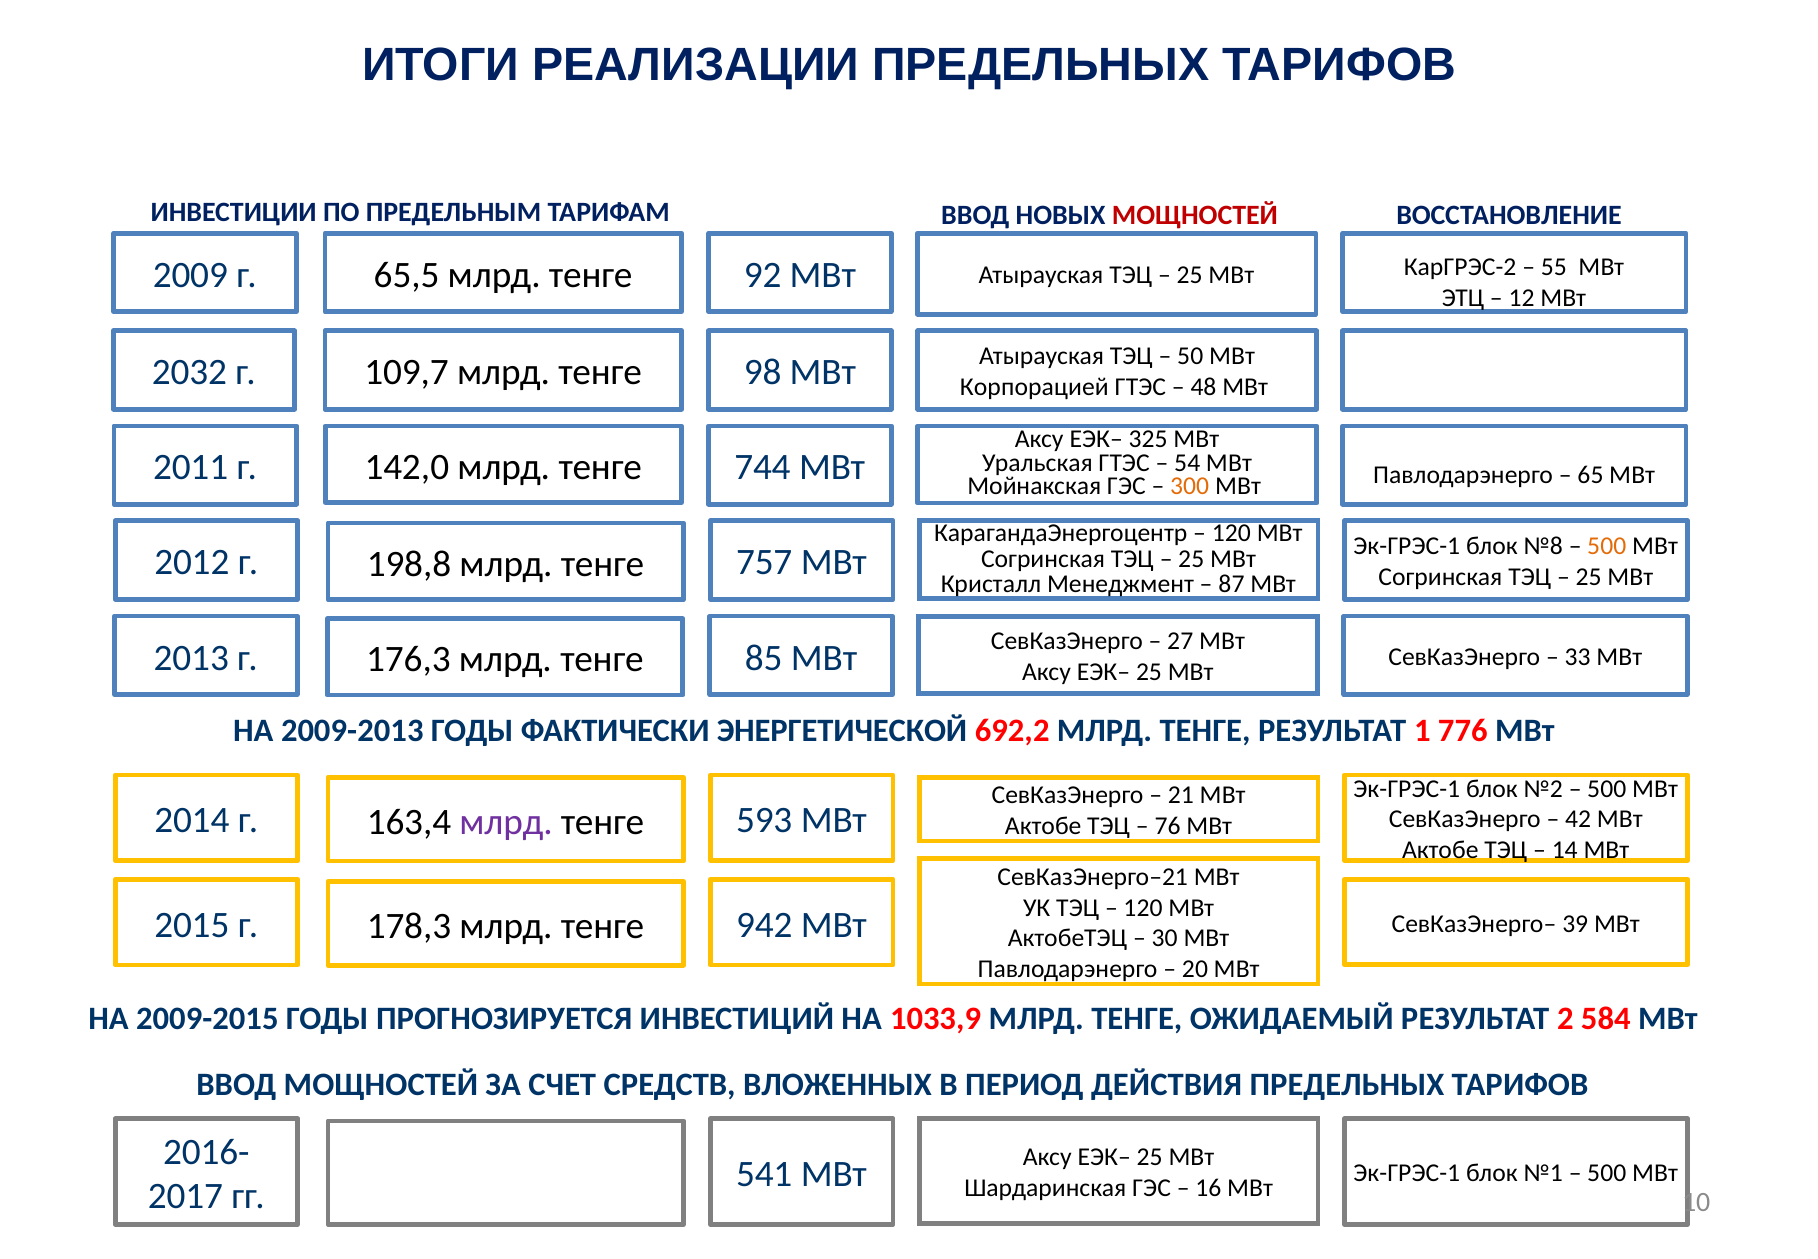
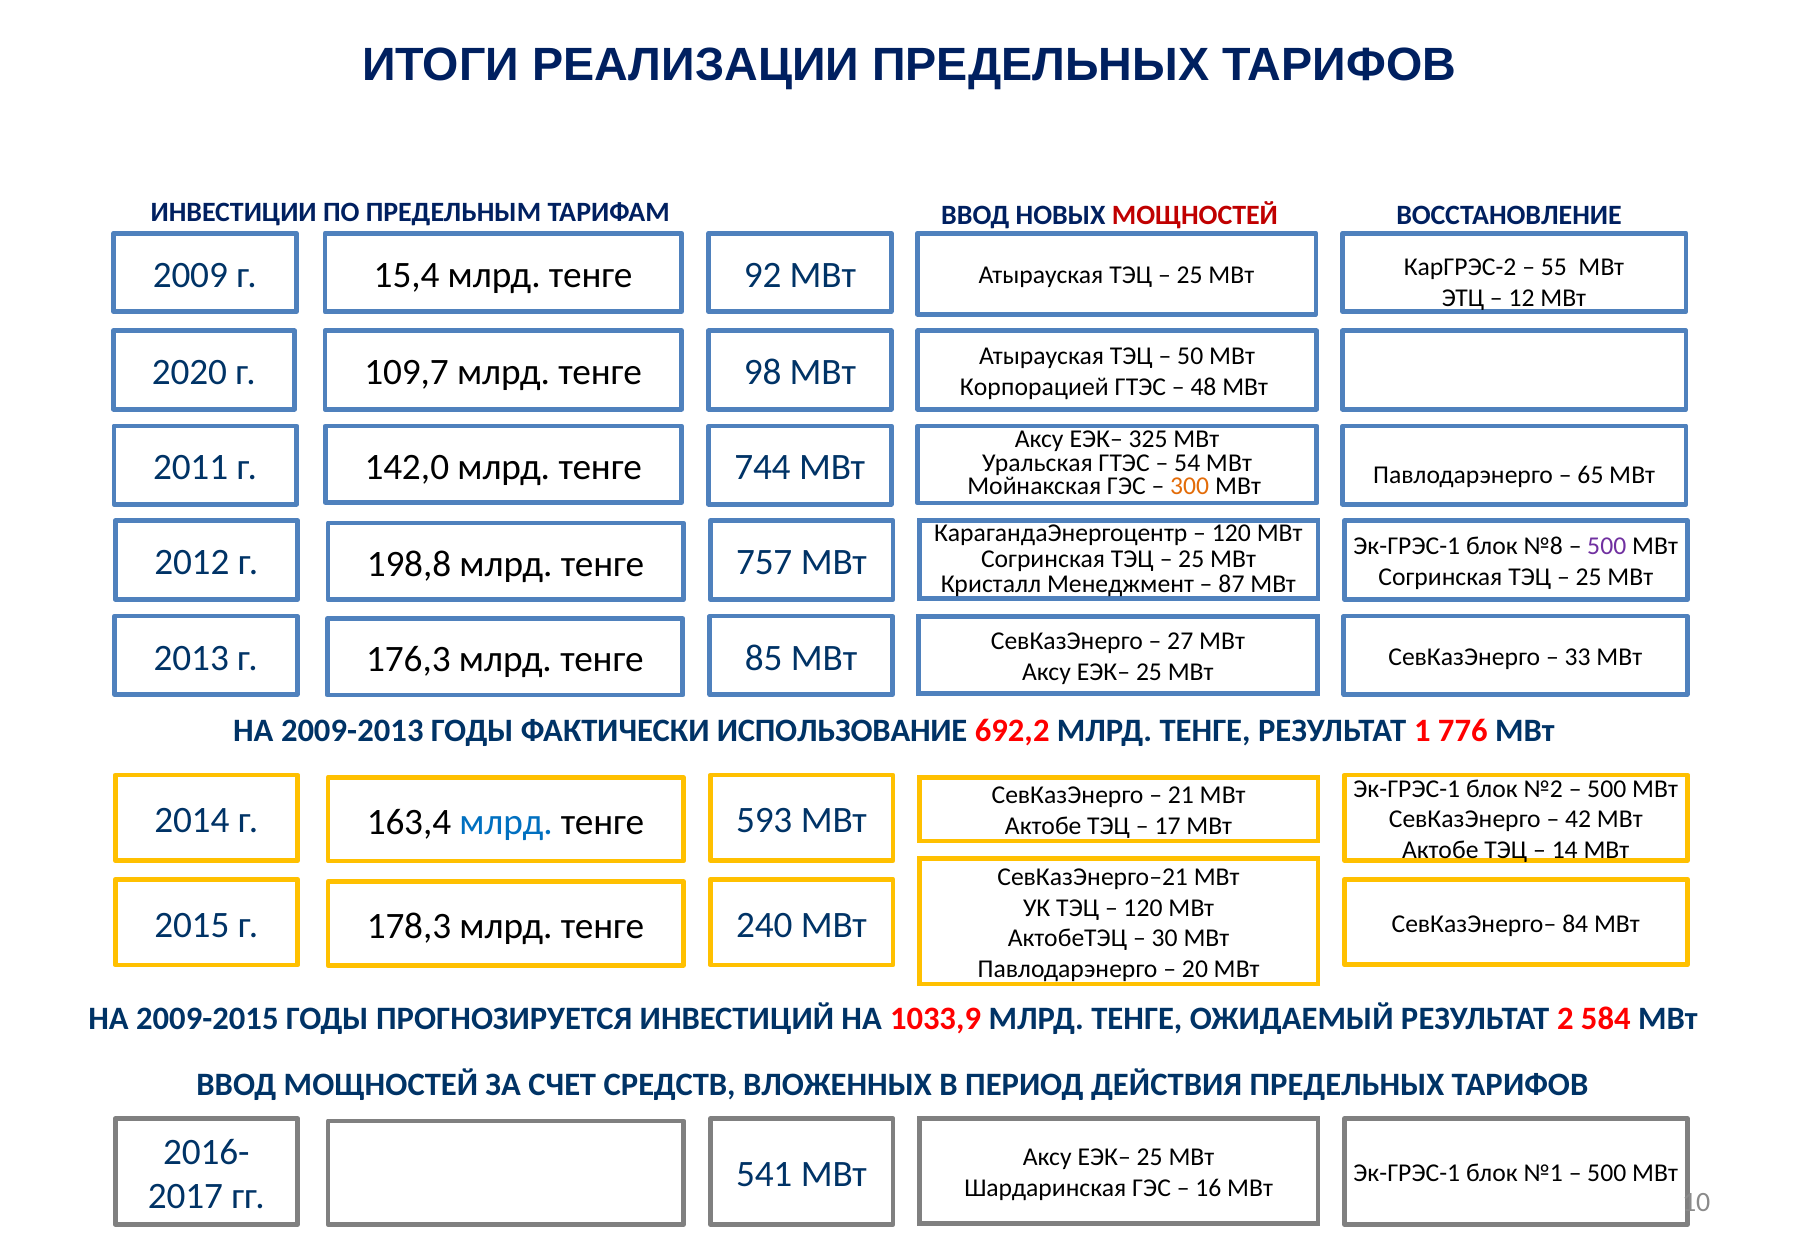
65,5: 65,5 -> 15,4 (407, 275)
2032: 2032 -> 2020 (189, 372)
500 colour: orange -> purple (1607, 546)
ЭНЕРГЕТИЧЕСКОЙ: ЭНЕРГЕТИЧЕСКОЙ -> ИСПОЛЬЗОВАНИЕ (842, 731)
млрд colour: purple -> blue (506, 821)
76: 76 -> 17 (1168, 826)
942: 942 -> 240 (764, 924)
39: 39 -> 84 (1575, 923)
